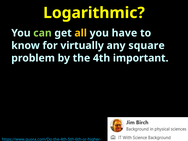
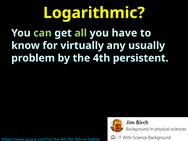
all colour: yellow -> light green (81, 33)
square: square -> usually (147, 46)
important: important -> persistent (141, 58)
